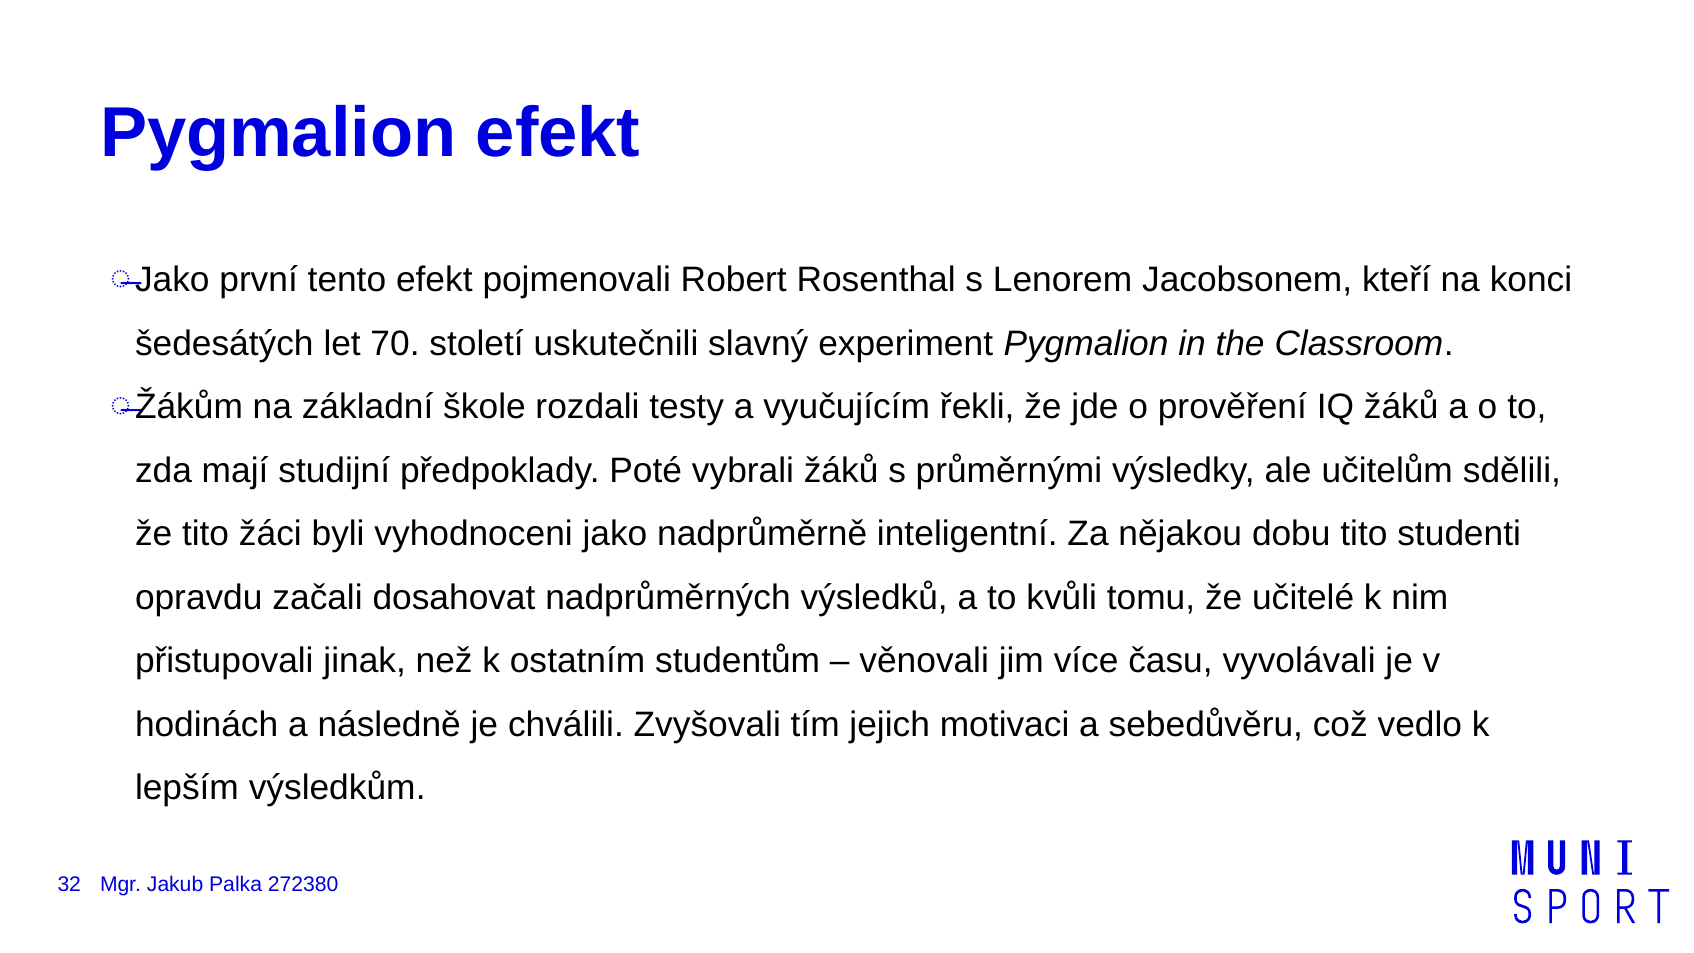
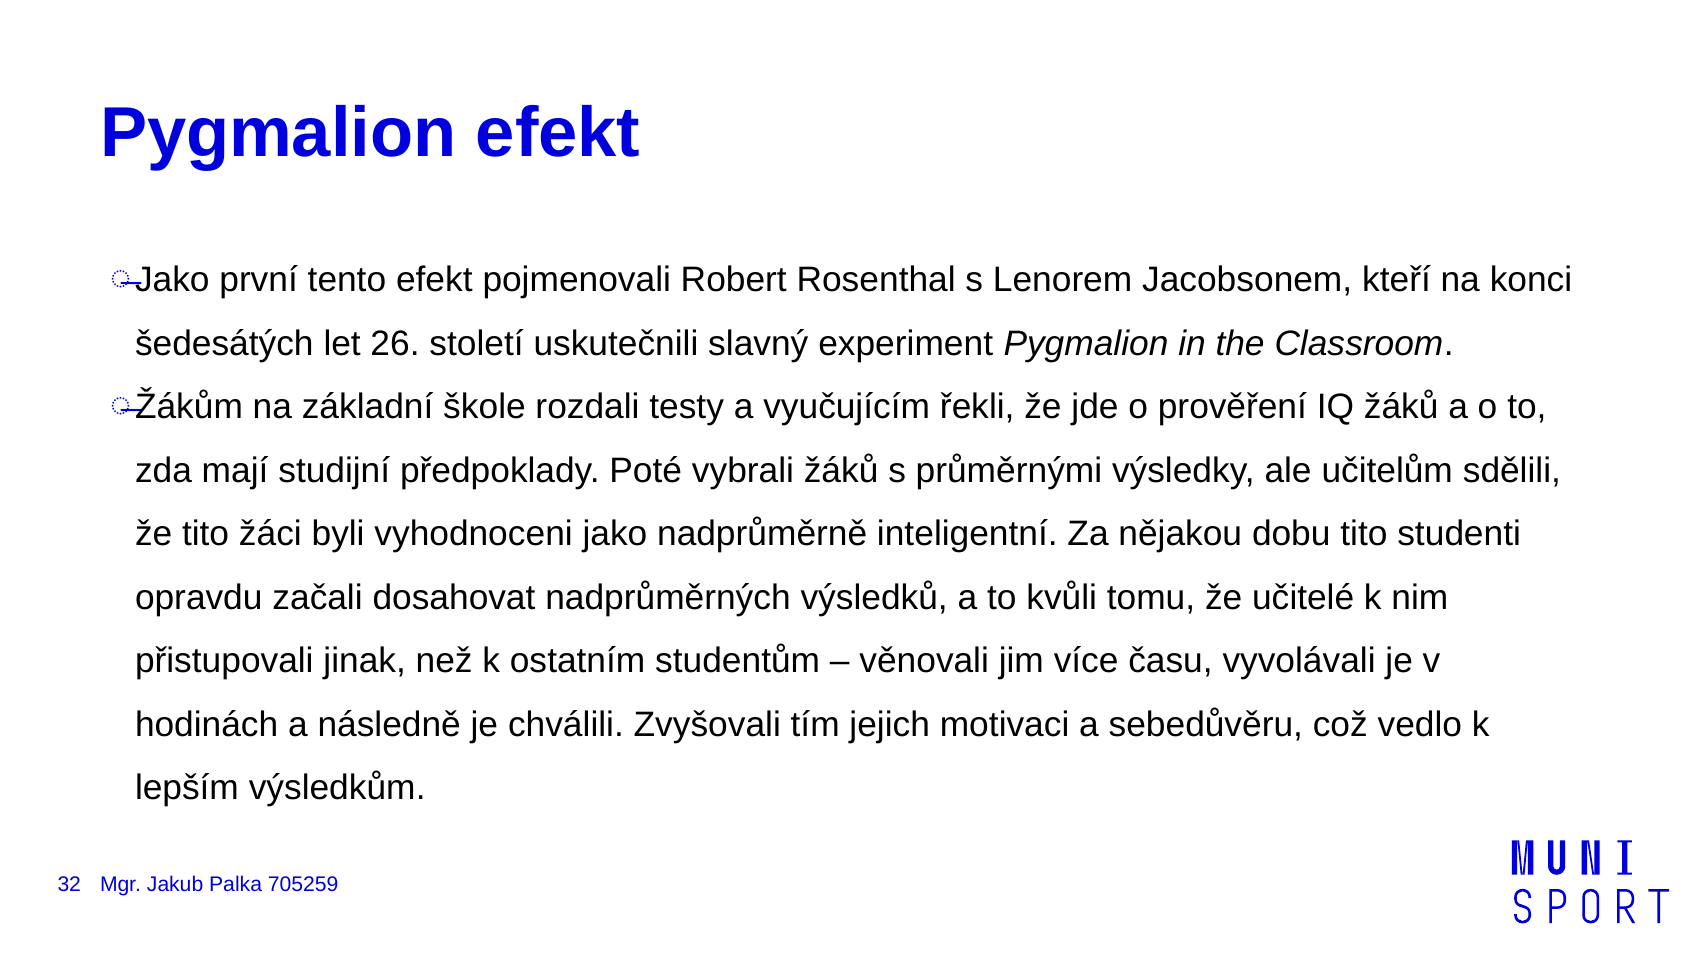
70: 70 -> 26 (395, 343)
272380: 272380 -> 705259 (303, 884)
